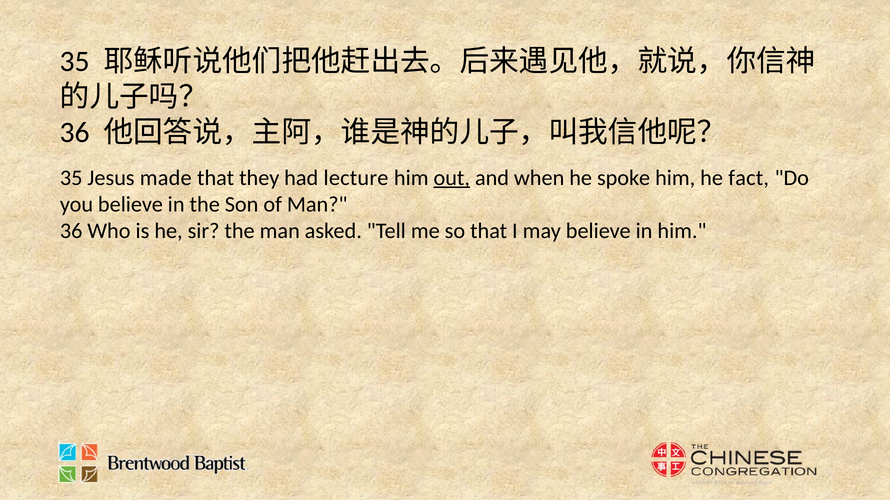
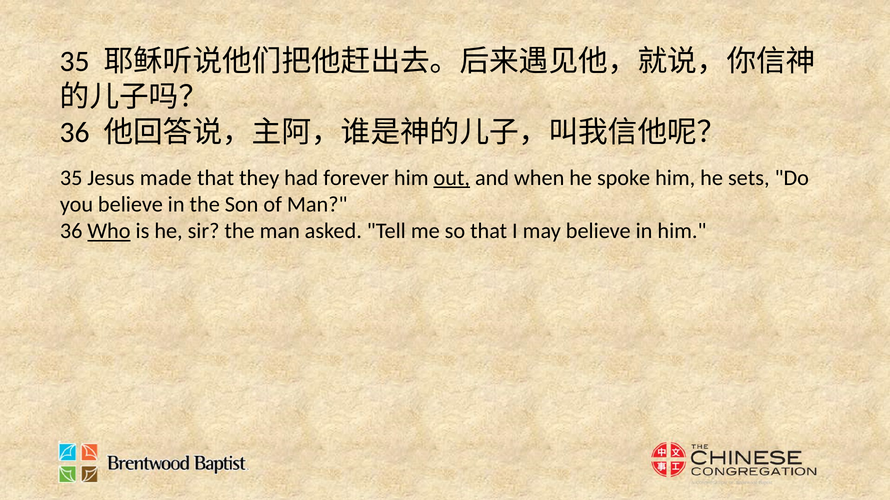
lecture: lecture -> forever (356, 178)
fact: fact -> sets (749, 178)
Who underline: none -> present (109, 231)
